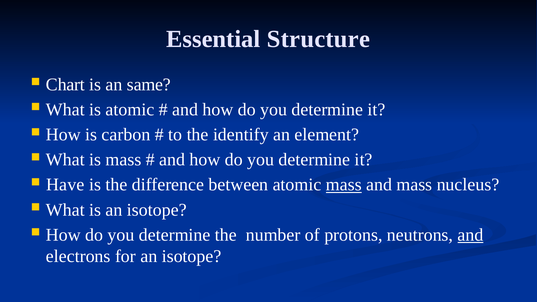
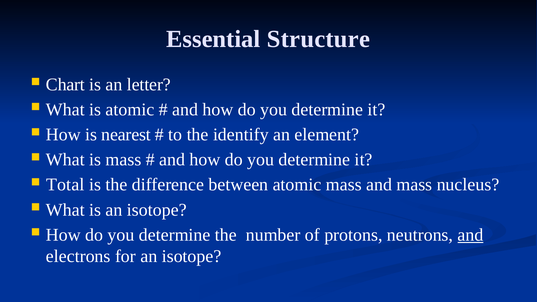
same: same -> letter (149, 84)
carbon: carbon -> nearest (126, 135)
Have: Have -> Total (65, 185)
mass underline: present -> none (344, 185)
